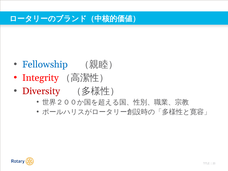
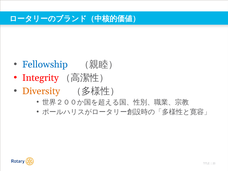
Diversity colour: red -> orange (41, 91)
